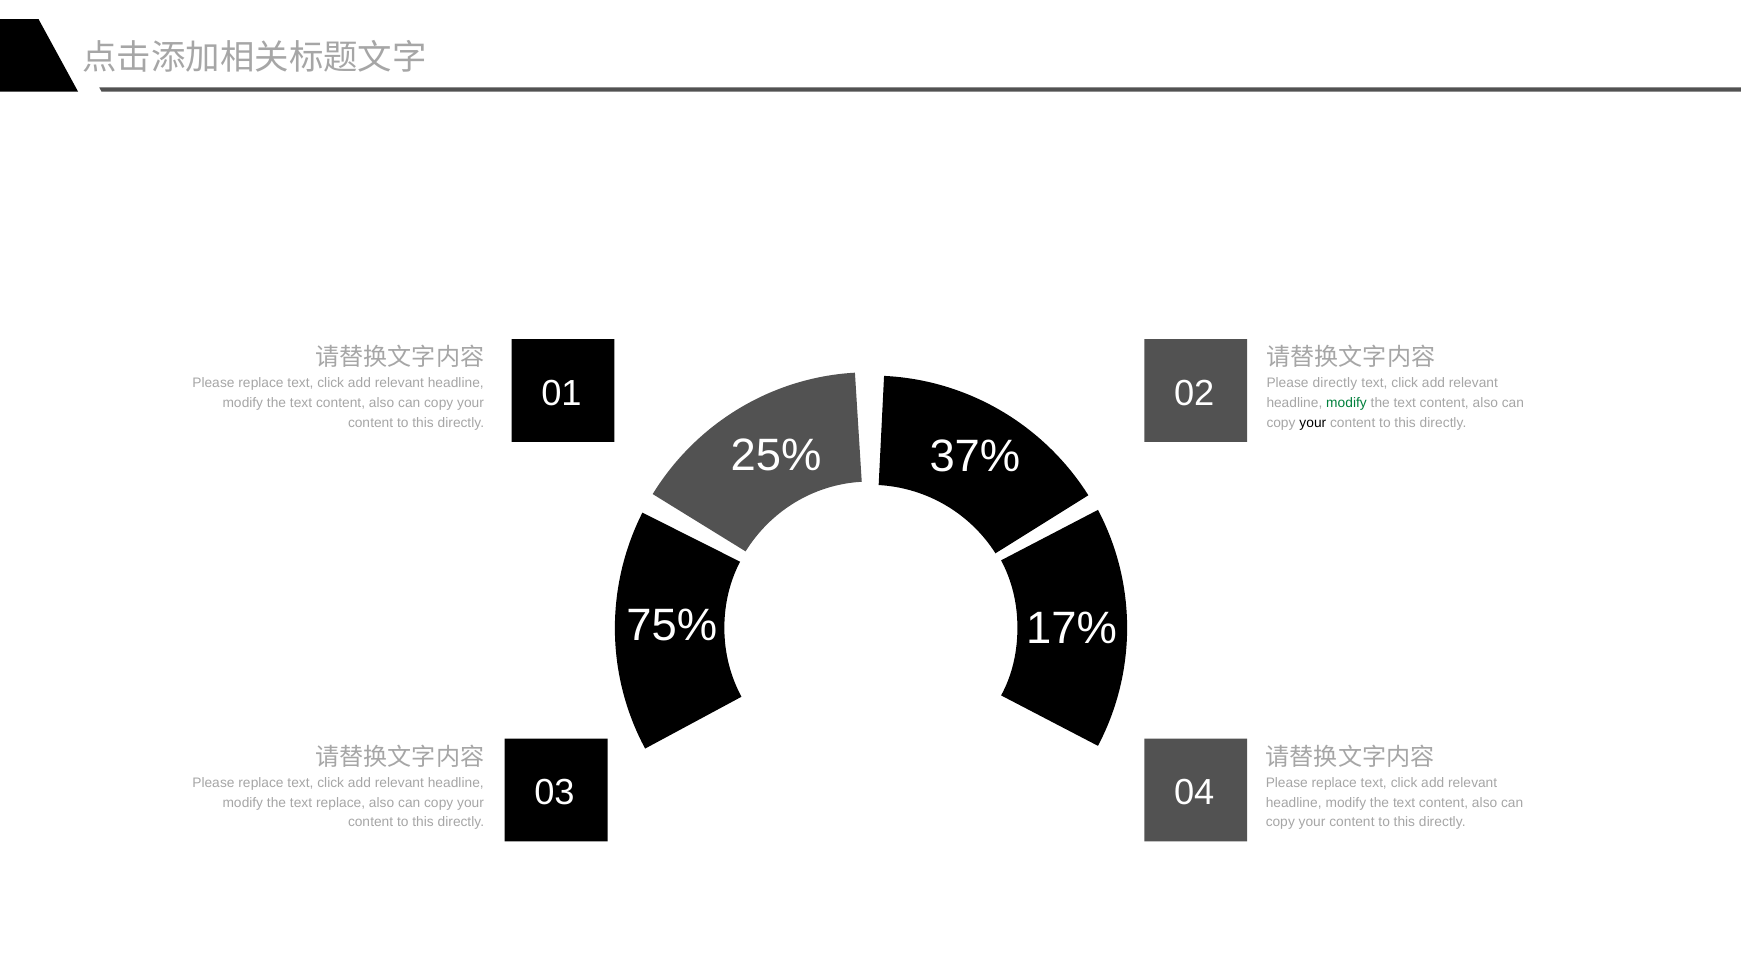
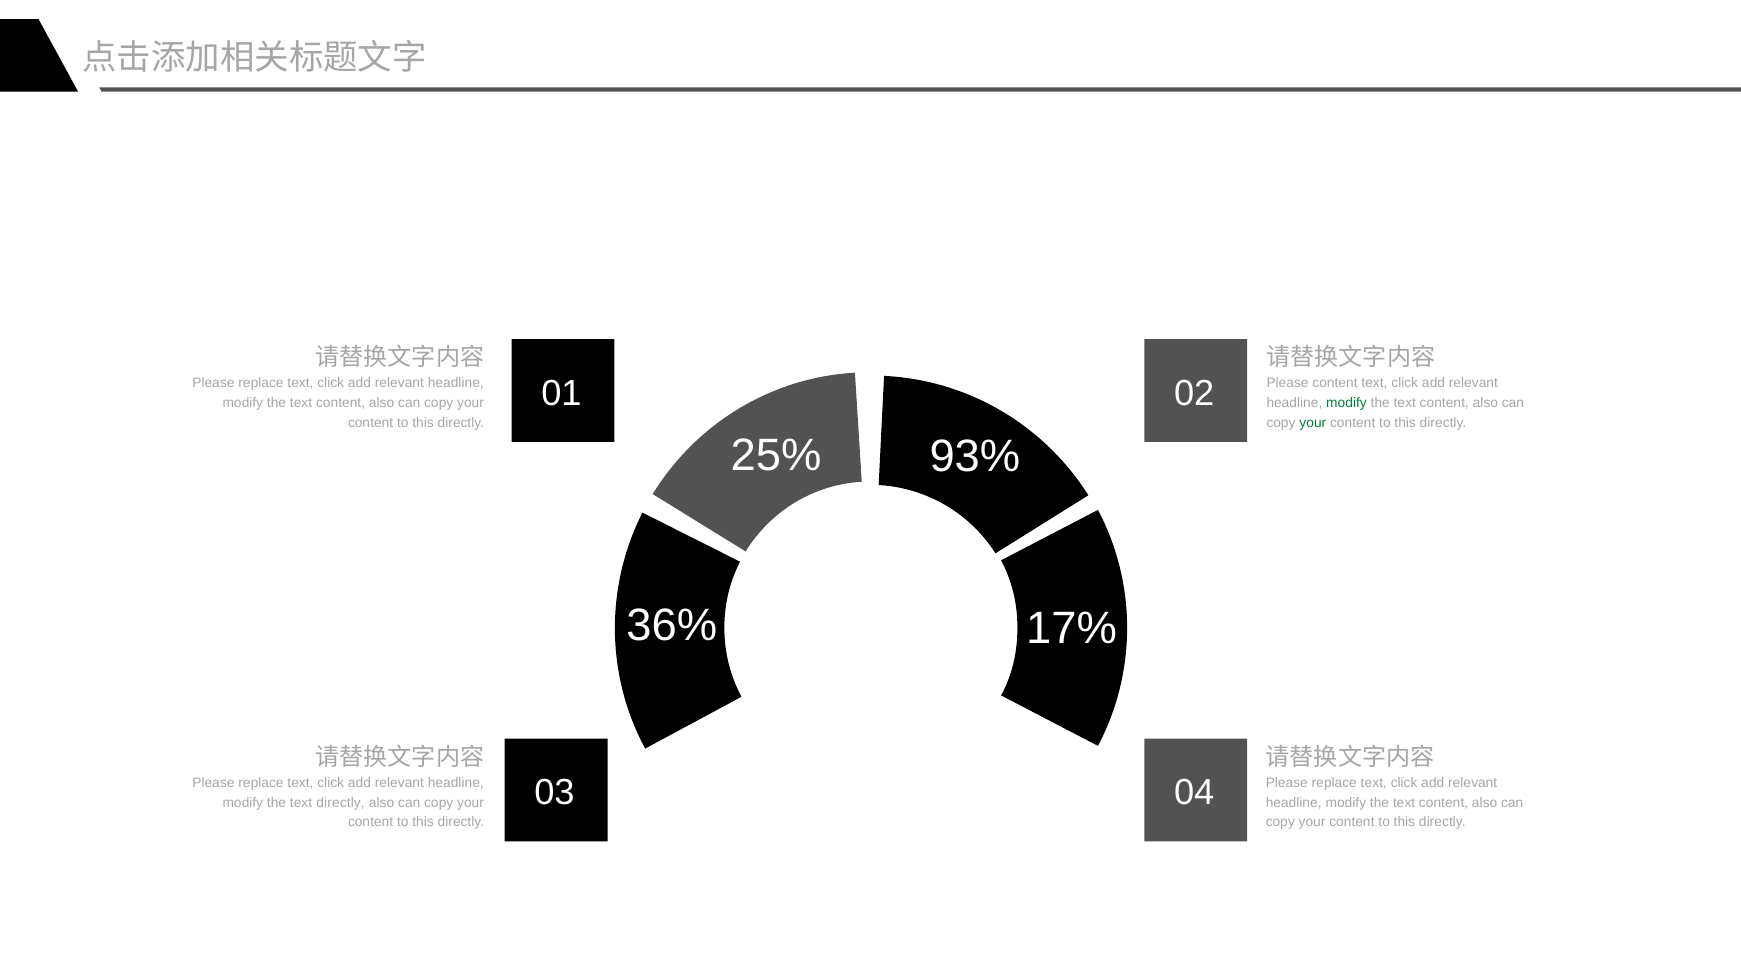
Please directly: directly -> content (1335, 383)
your colour: black -> green (1313, 423)
37%: 37% -> 93% (975, 456)
75%: 75% -> 36% (672, 626)
text replace: replace -> directly (341, 803)
